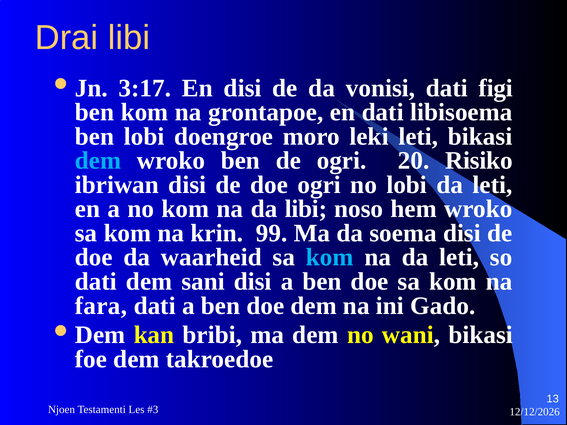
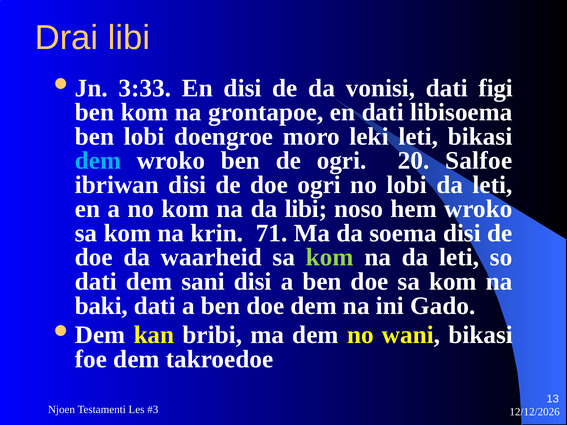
3:17: 3:17 -> 3:33 (145, 88)
Risiko: Risiko -> Salfoe (479, 161)
99: 99 -> 71 (272, 233)
kom colour: light blue -> light green (330, 258)
fara: fara -> baki (101, 306)
